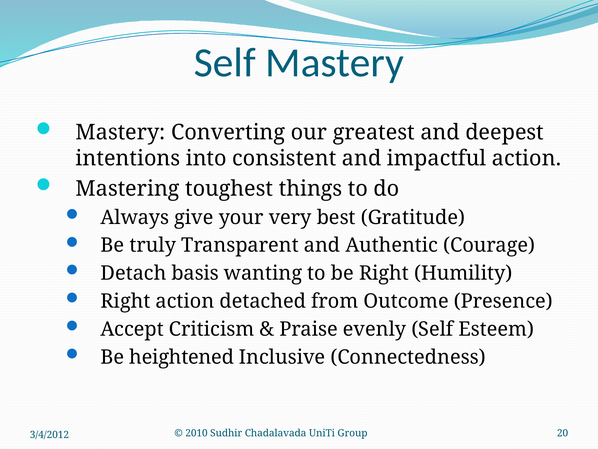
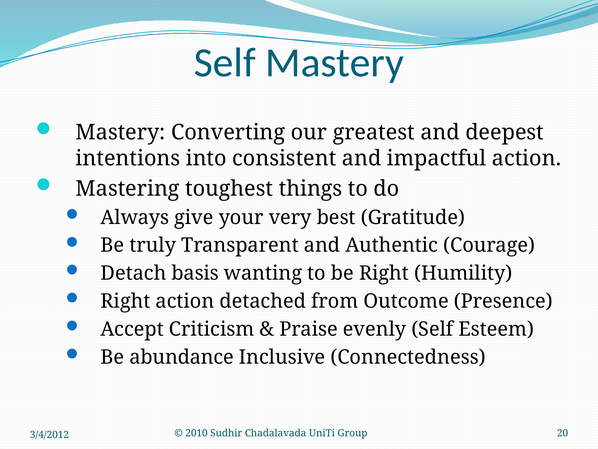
heightened: heightened -> abundance (182, 357)
